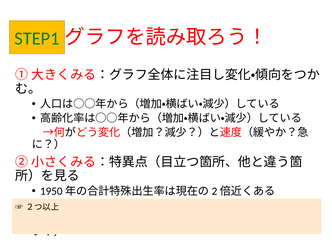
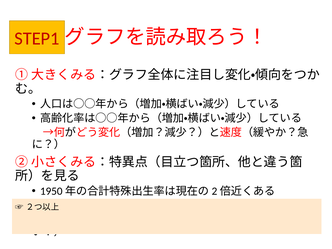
STEP1 colour: green -> red (37, 39)
